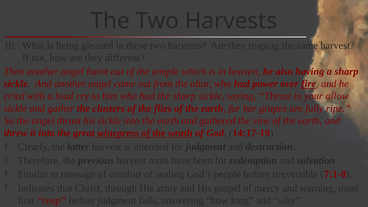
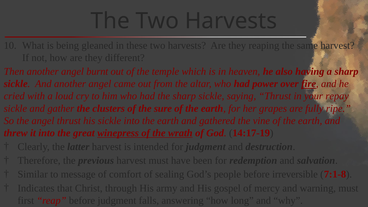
allow: allow -> repay (337, 96)
flies: flies -> sure (163, 108)
